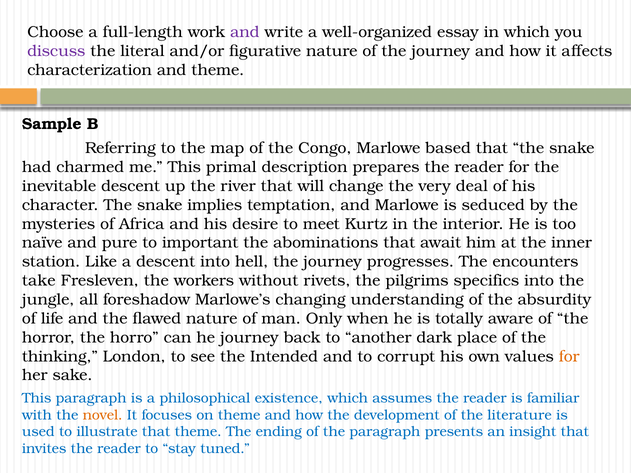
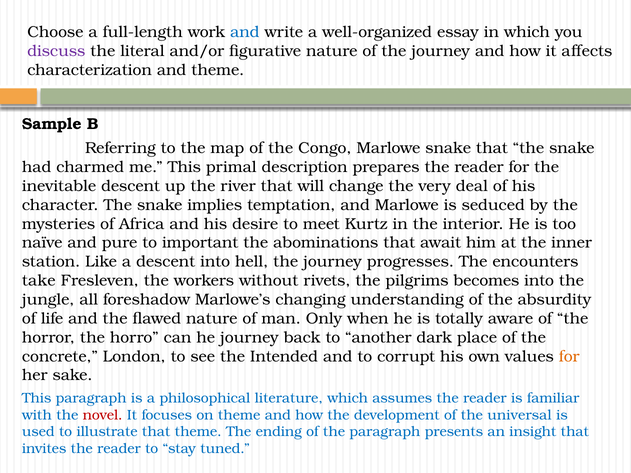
and colour: purple -> blue (245, 32)
Marlowe based: based -> snake (448, 148)
specifics: specifics -> becomes (486, 281)
thinking: thinking -> concrete (60, 357)
existence: existence -> literature (289, 398)
novel colour: orange -> red (103, 415)
literature: literature -> universal (519, 415)
